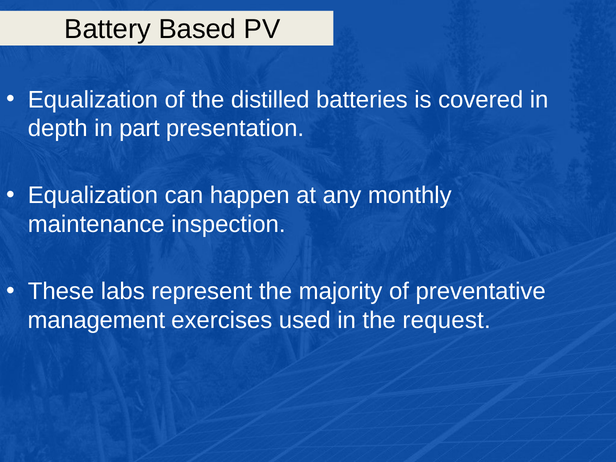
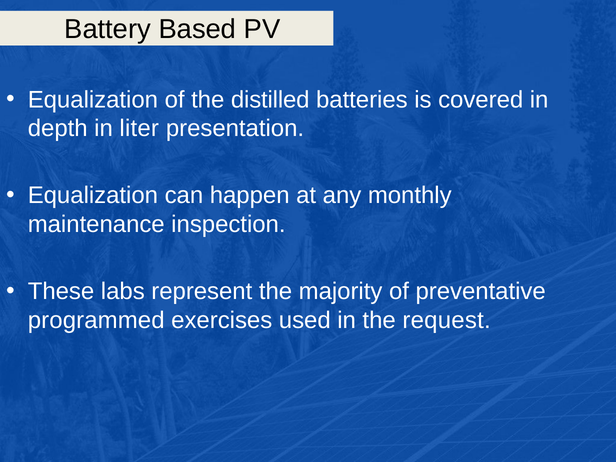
part: part -> liter (139, 128)
management: management -> programmed (96, 320)
